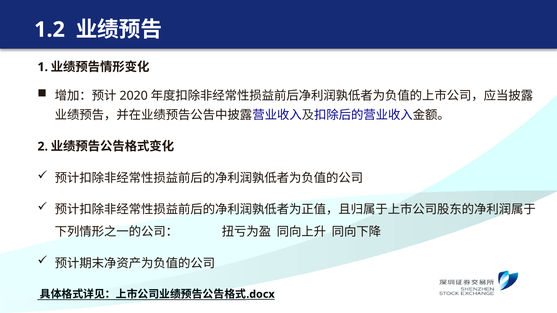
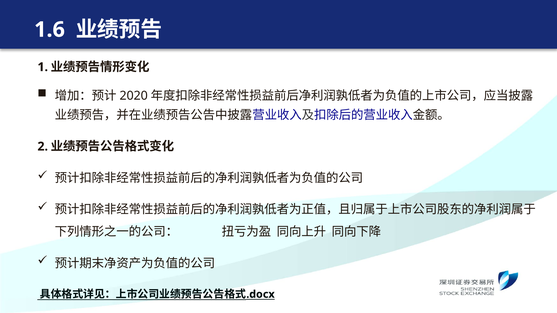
1.2: 1.2 -> 1.6 (50, 30)
